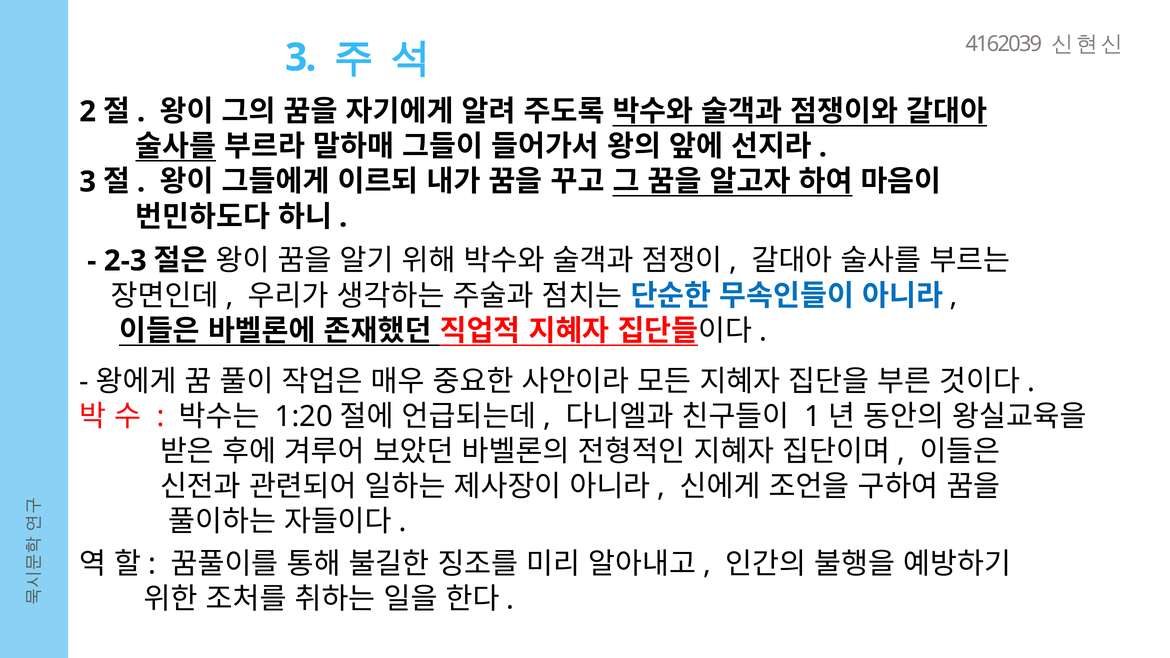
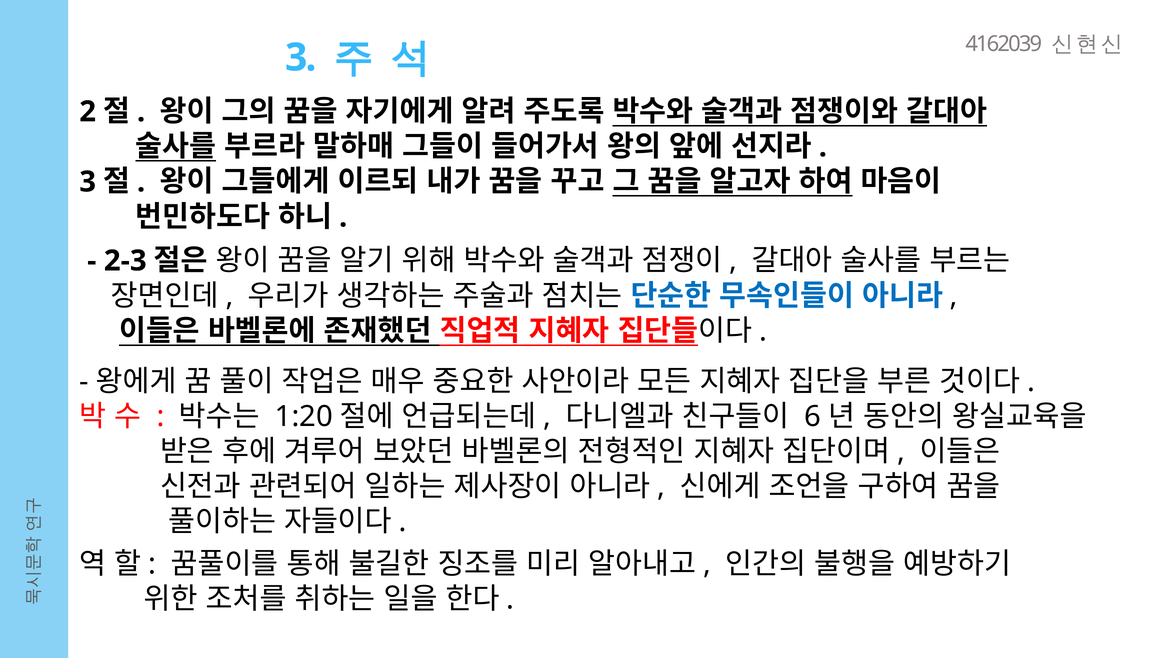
1: 1 -> 6 (813, 417)
